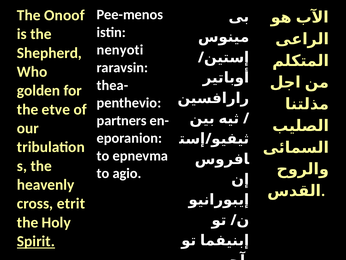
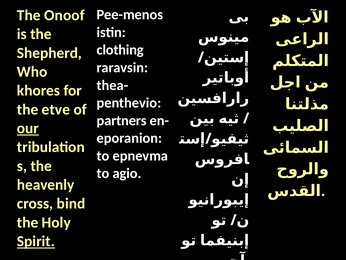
nenyoti: nenyoti -> clothing (120, 50)
golden: golden -> khores (39, 90)
our underline: none -> present (28, 128)
etrit: etrit -> bind (71, 203)
